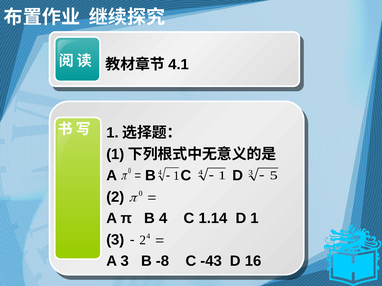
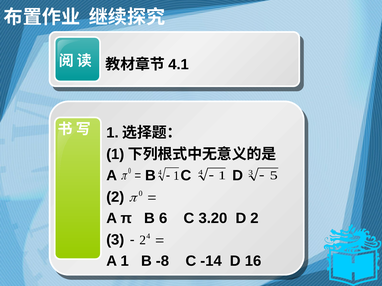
B 4: 4 -> 6 (163, 219)
1.14: 1.14 -> 3.20 (213, 219)
1: 1 -> 2 (255, 219)
A 3: 3 -> 1 (125, 261)
-43: -43 -> -14 (211, 261)
